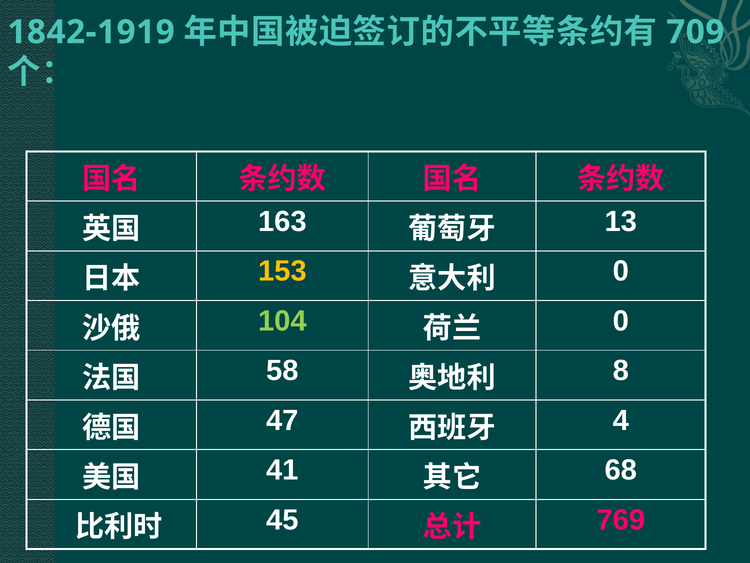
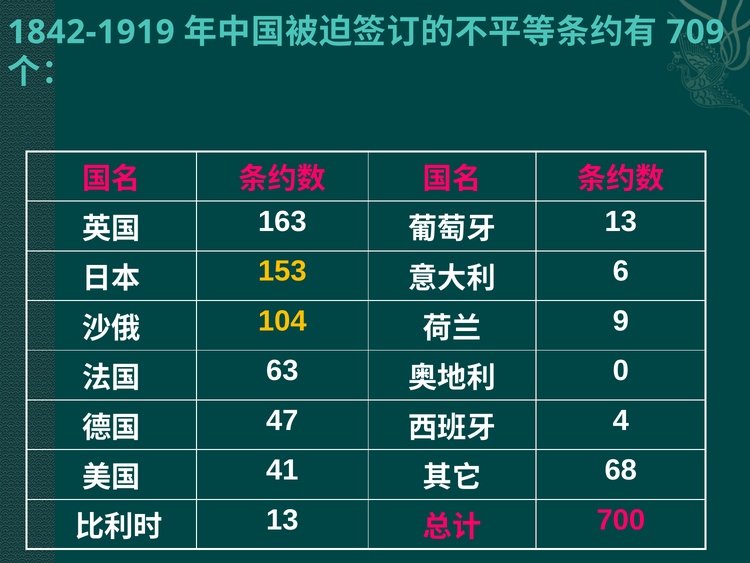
0: 0 -> 6 (621, 271)
104 colour: light green -> yellow (282, 321)
0: 0 -> 9 (621, 321)
58: 58 -> 63 (282, 370)
8: 8 -> 0 (621, 370)
45: 45 -> 13 (282, 519)
769: 769 -> 700 (621, 519)
